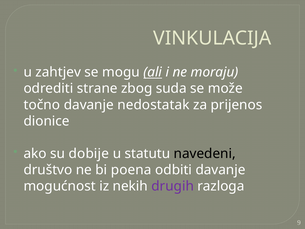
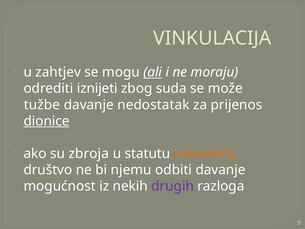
strane: strane -> iznijeti (97, 88)
točno: točno -> tužbe (42, 105)
dionice underline: none -> present (47, 121)
dobije: dobije -> zbroja (89, 153)
navedeni colour: black -> orange (205, 153)
poena: poena -> njemu (131, 170)
